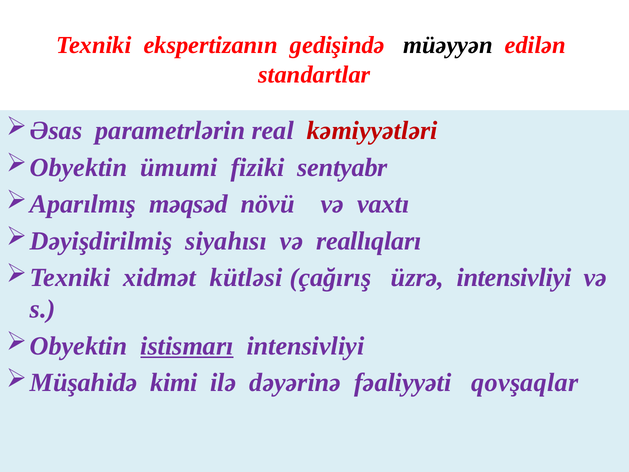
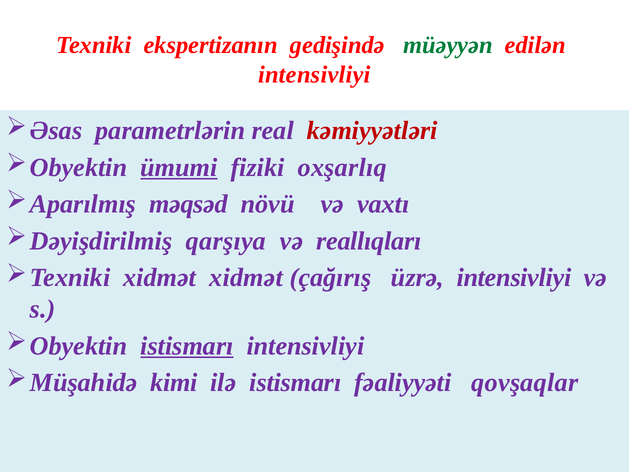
müəyyən colour: black -> green (448, 45)
standartlar: standartlar -> intensivliyi (314, 75)
ümumi underline: none -> present (179, 167)
sentyabr: sentyabr -> oxşarlıq (342, 167)
siyahısı: siyahısı -> qarşıya (226, 241)
xidmət kütləsi: kütləsi -> xidmət (246, 278)
ilə dəyərinə: dəyərinə -> istismarı (295, 382)
